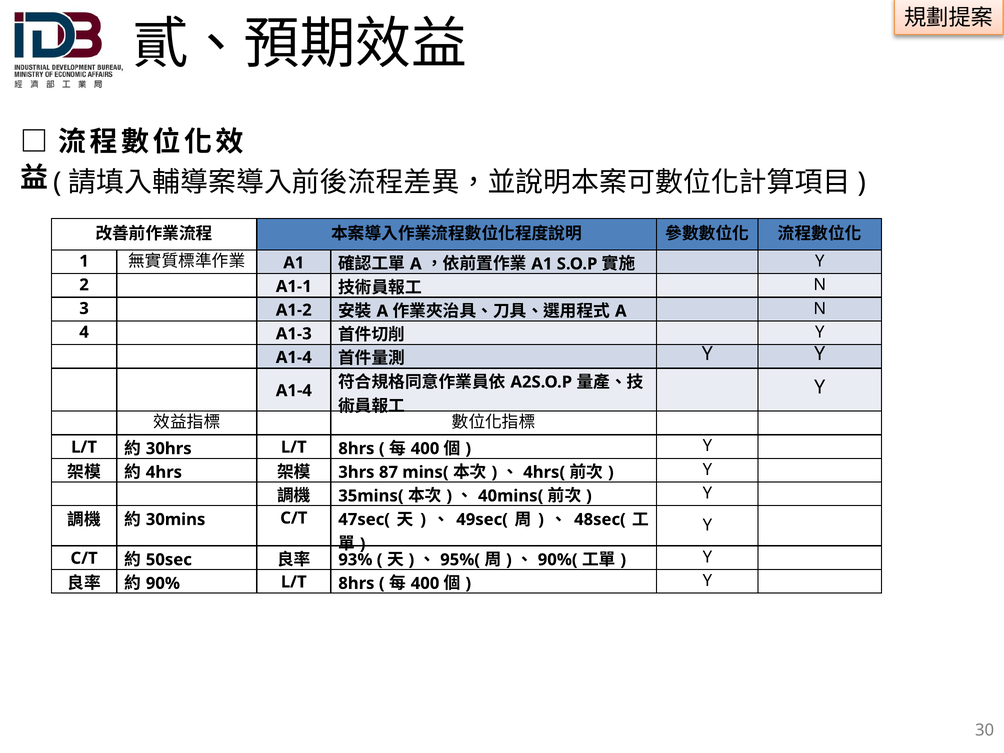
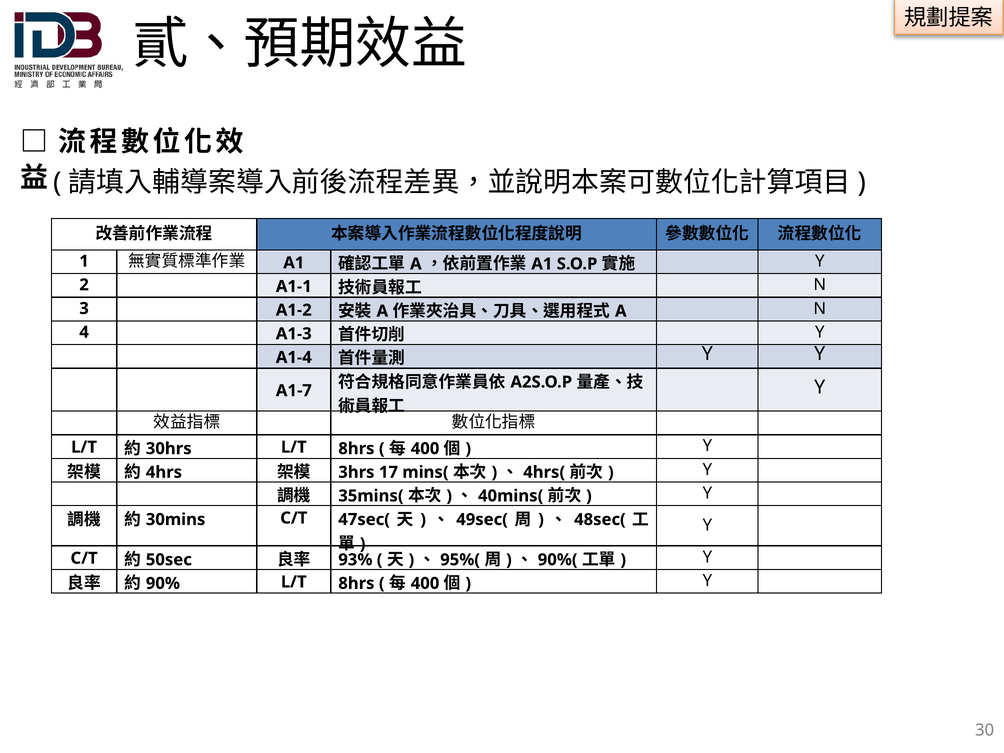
A1-4: A1-4 -> A1-7 (294, 391)
87: 87 -> 17 (388, 472)
